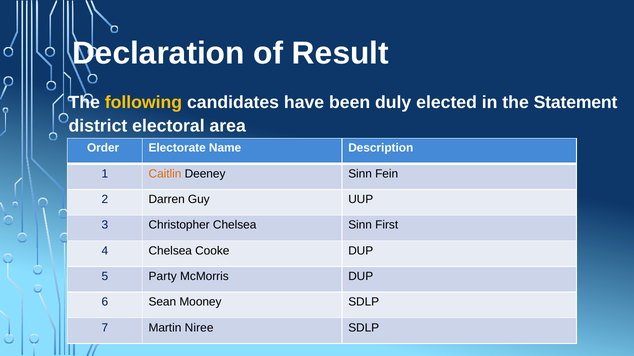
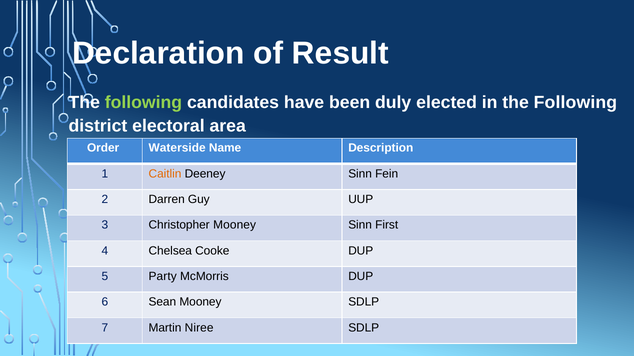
following colour: yellow -> light green (143, 103)
in the Statement: Statement -> Following (575, 103)
Electorate: Electorate -> Waterside (177, 148)
Christopher Chelsea: Chelsea -> Mooney (235, 225)
